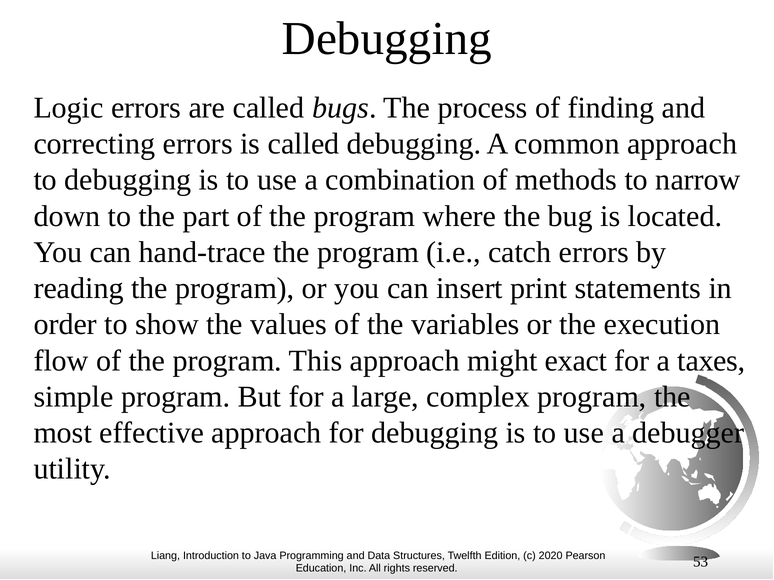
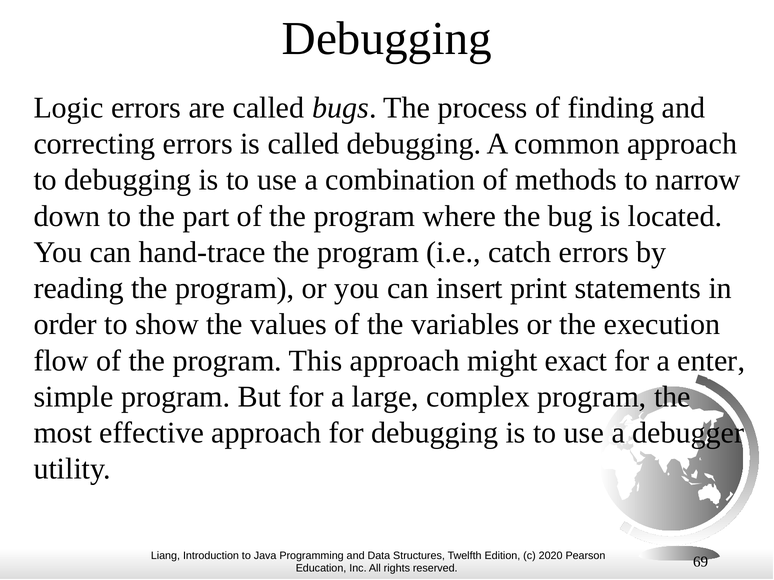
taxes: taxes -> enter (711, 361)
53: 53 -> 69 (701, 562)
